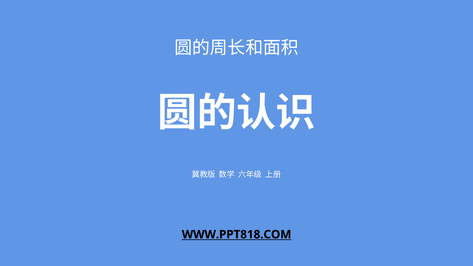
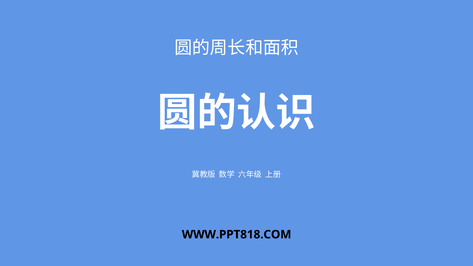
WWW.PPT818.COM underline: present -> none (237, 235)
